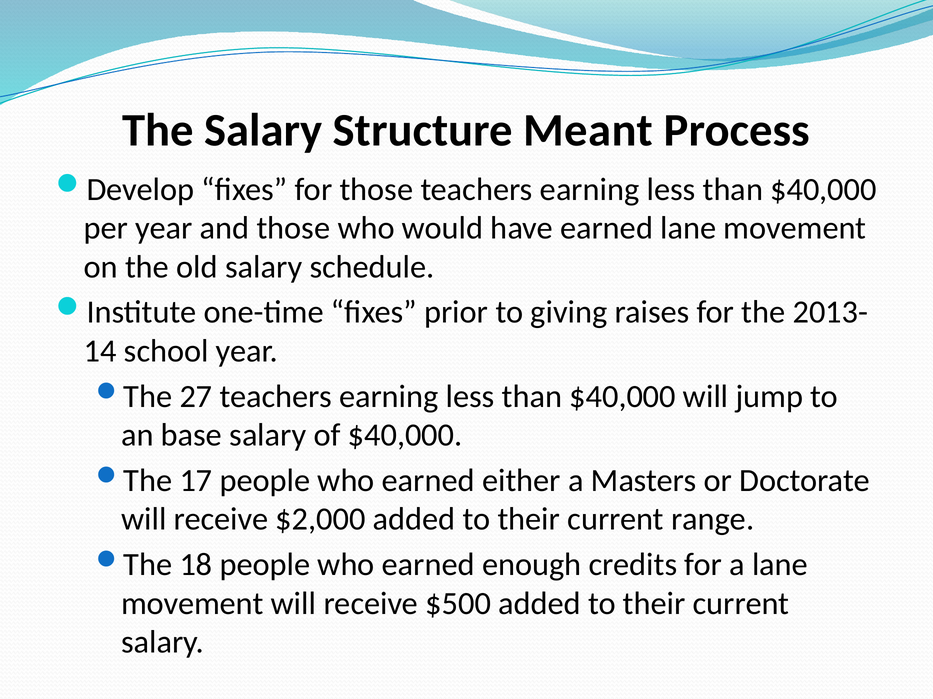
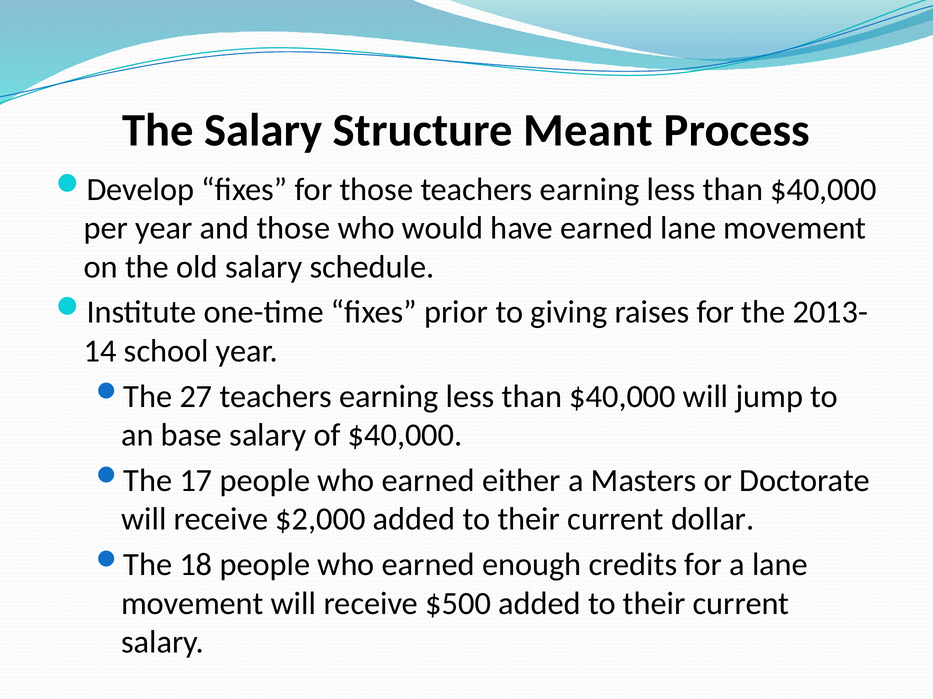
range: range -> dollar (713, 520)
